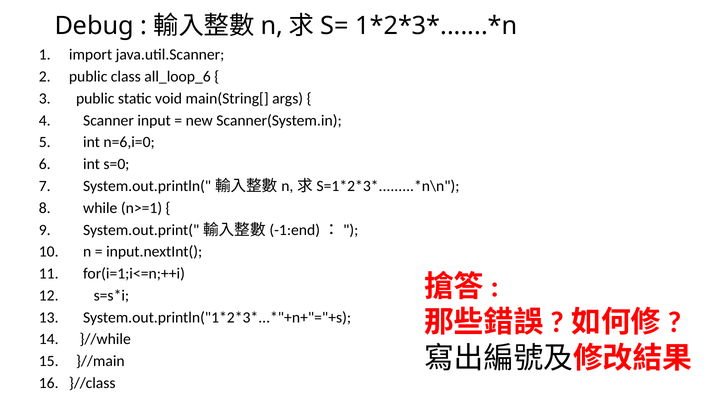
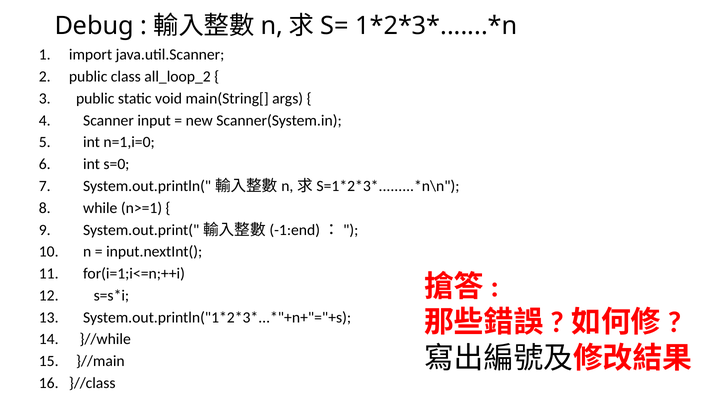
all_loop_6: all_loop_6 -> all_loop_2 (178, 77)
n=6,i=0: n=6,i=0 -> n=1,i=0 (129, 142)
